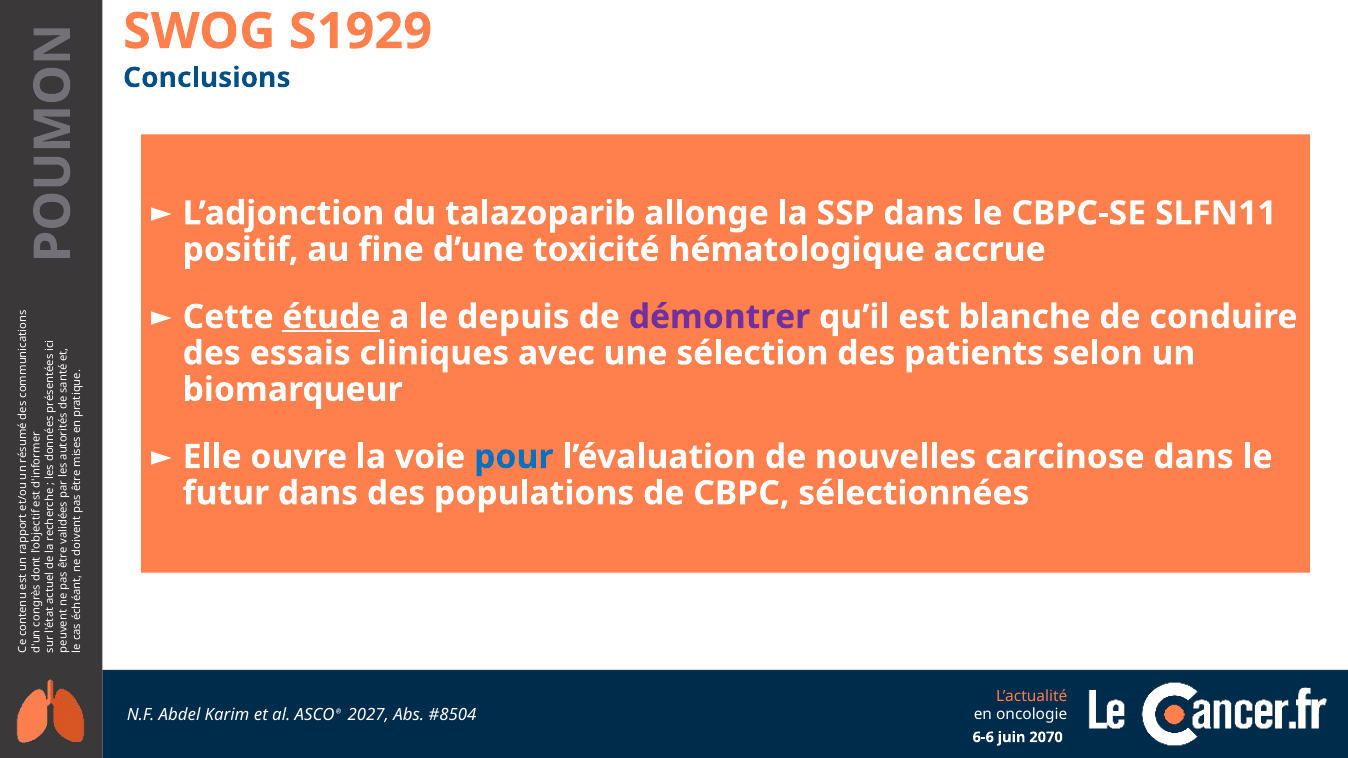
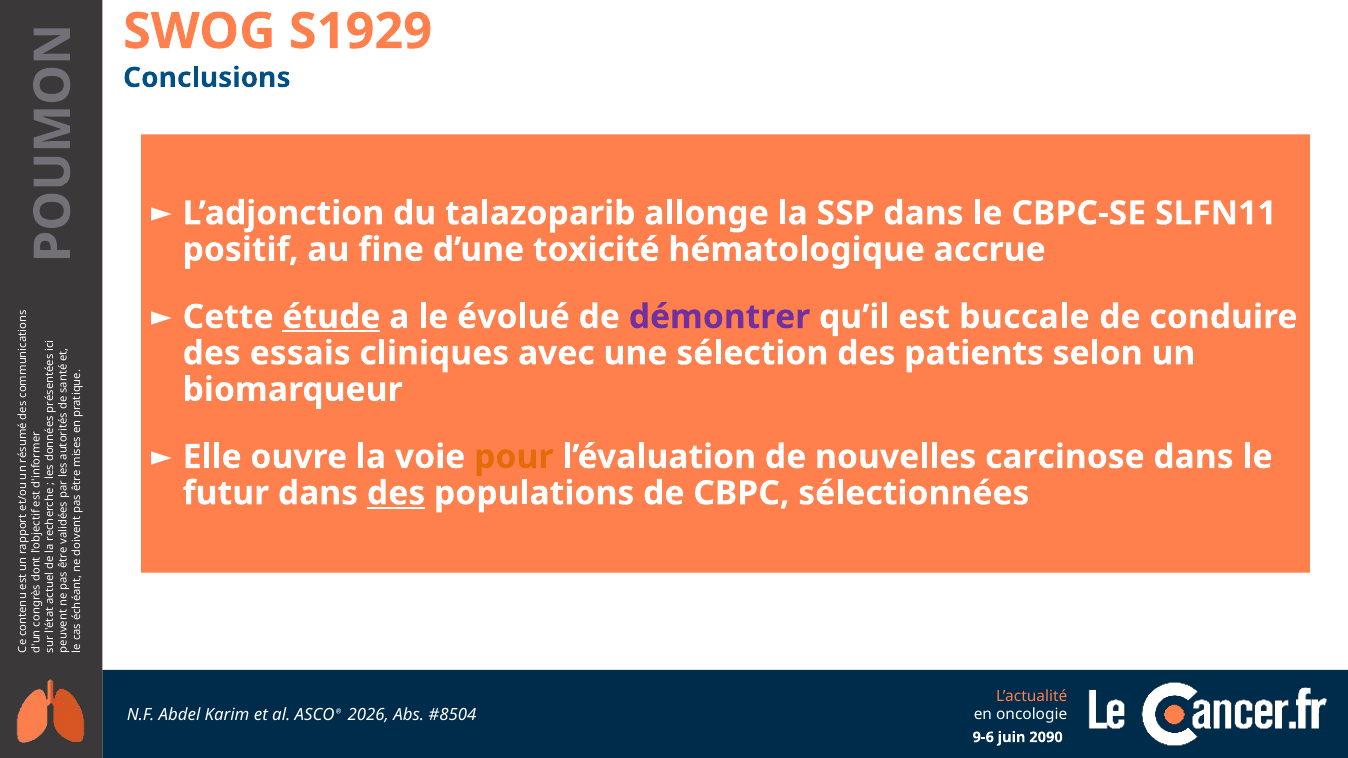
depuis: depuis -> évolué (513, 317)
blanche: blanche -> buccale (1024, 317)
pour colour: blue -> orange (514, 457)
des underline: none -> present (396, 493)
2027: 2027 -> 2026 (368, 715)
6-6: 6-6 -> 9-6 (983, 738)
2070: 2070 -> 2090 (1046, 738)
